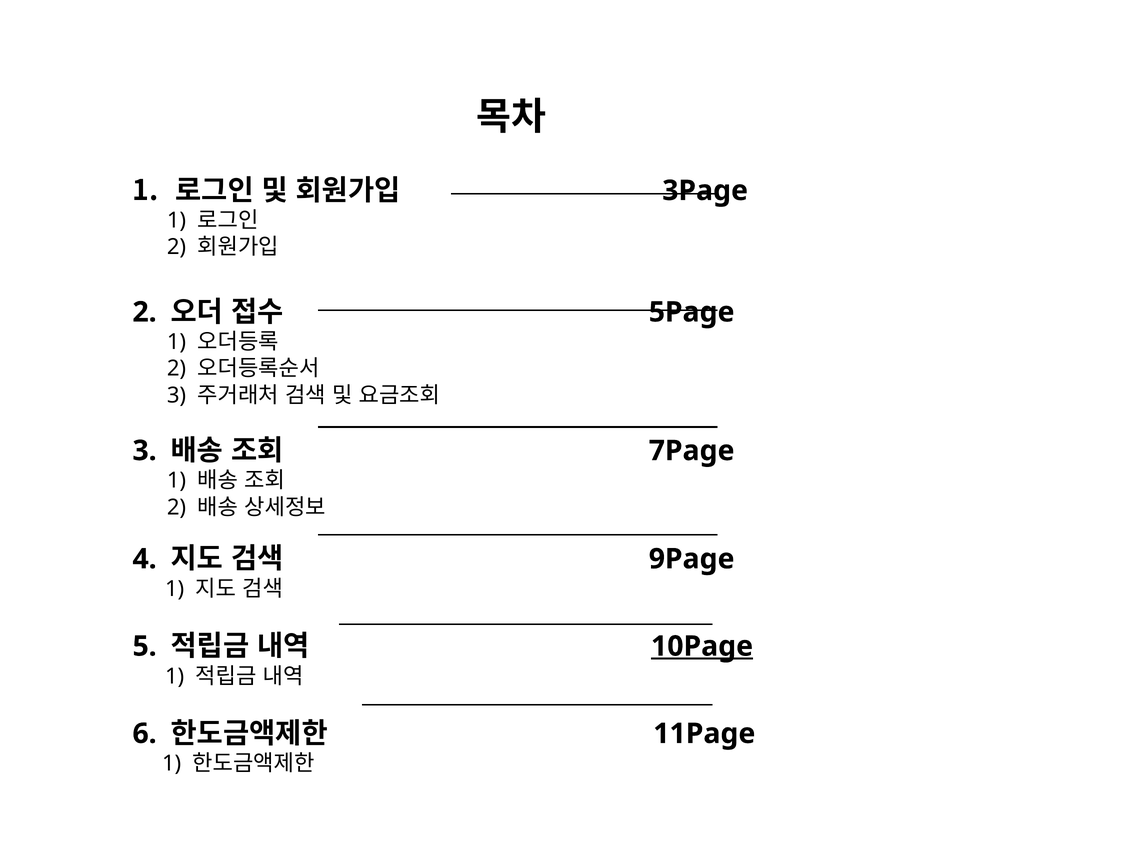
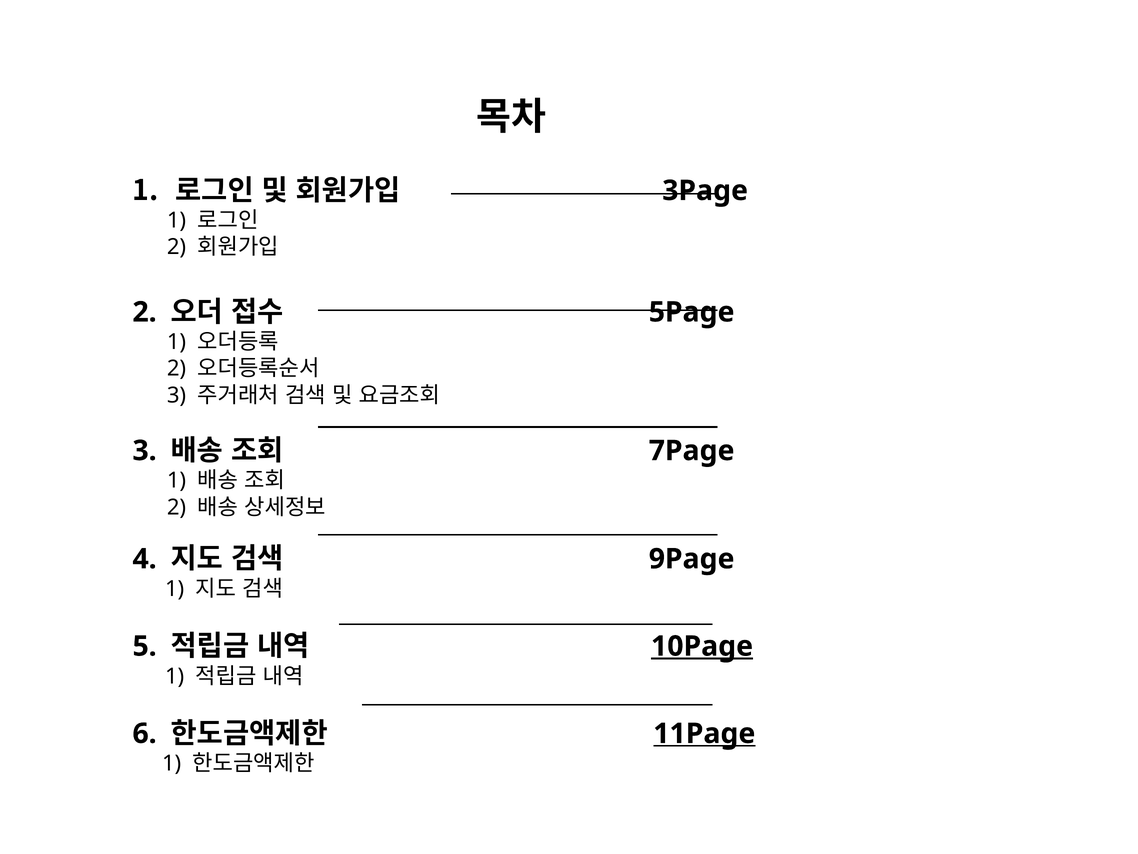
11Page underline: none -> present (704, 733)
